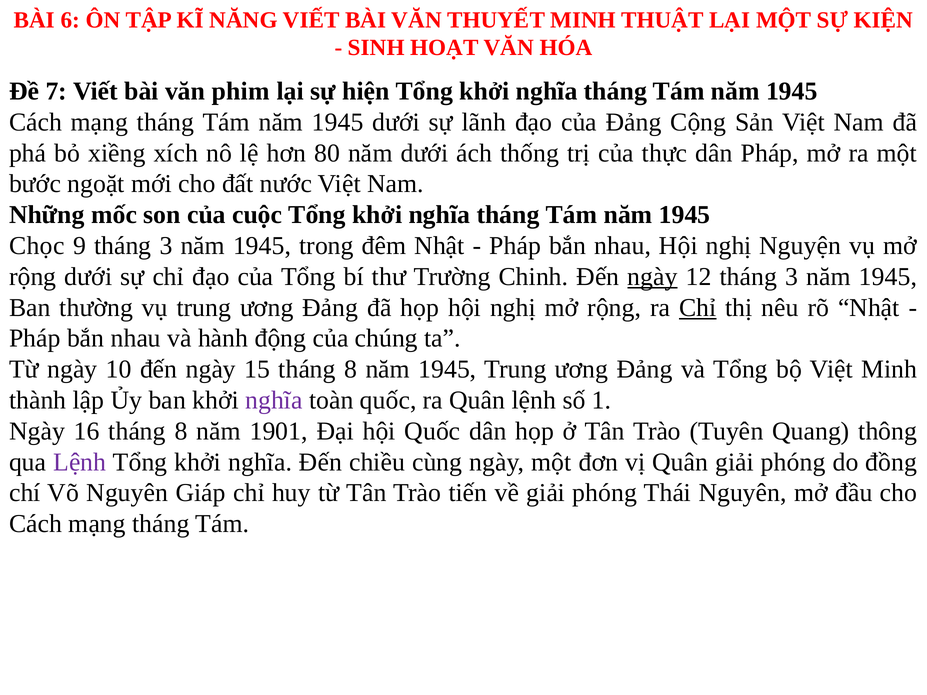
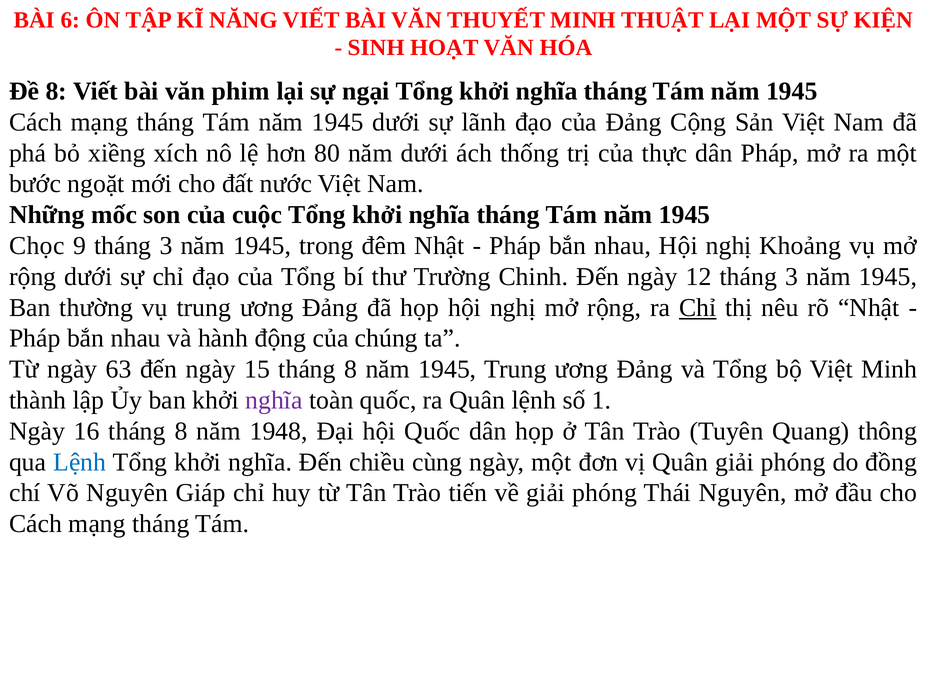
Đề 7: 7 -> 8 (56, 91)
hiện: hiện -> ngại (366, 91)
Nguyện: Nguyện -> Khoảng (800, 246)
ngày underline: present -> none (653, 277)
10: 10 -> 63 (119, 370)
1901: 1901 -> 1948 (279, 431)
Lệnh colour: purple -> blue (80, 462)
